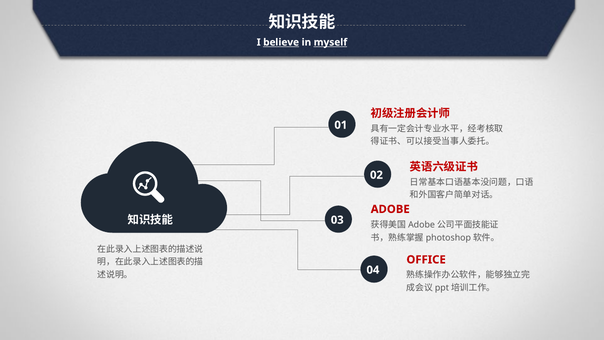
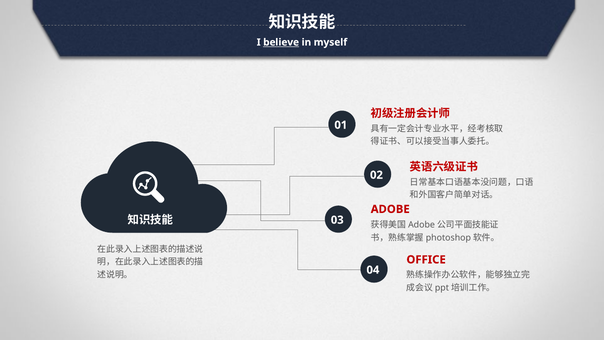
myself underline: present -> none (330, 42)
